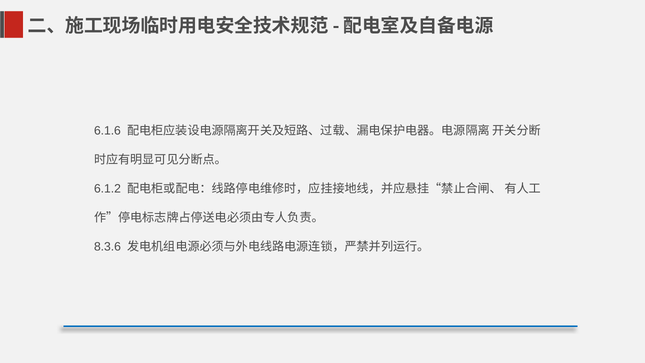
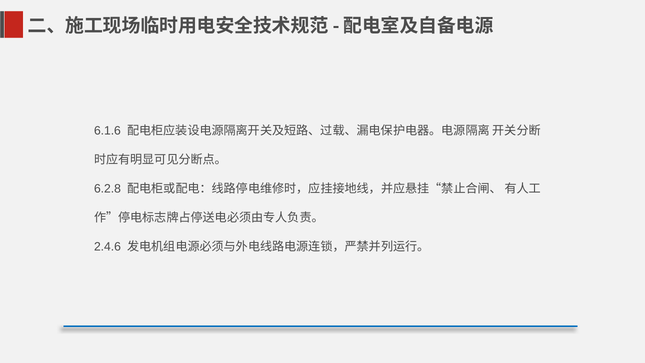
6.1.2: 6.1.2 -> 6.2.8 (107, 189)
8.3.6: 8.3.6 -> 2.4.6 (107, 247)
